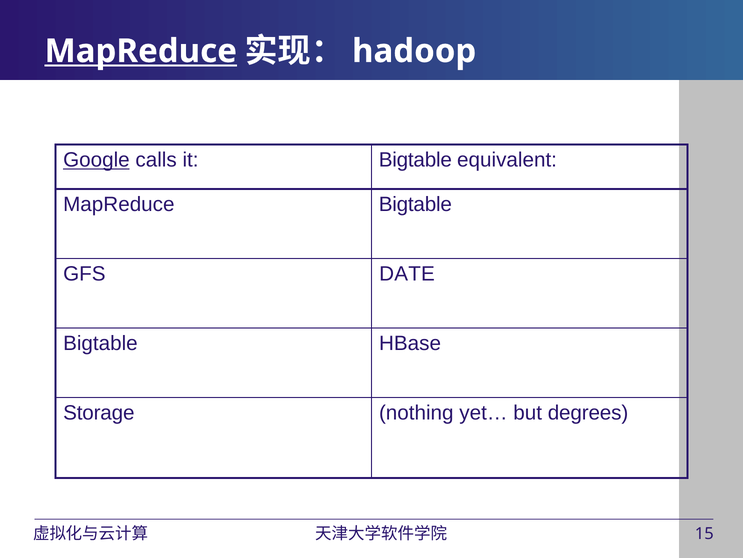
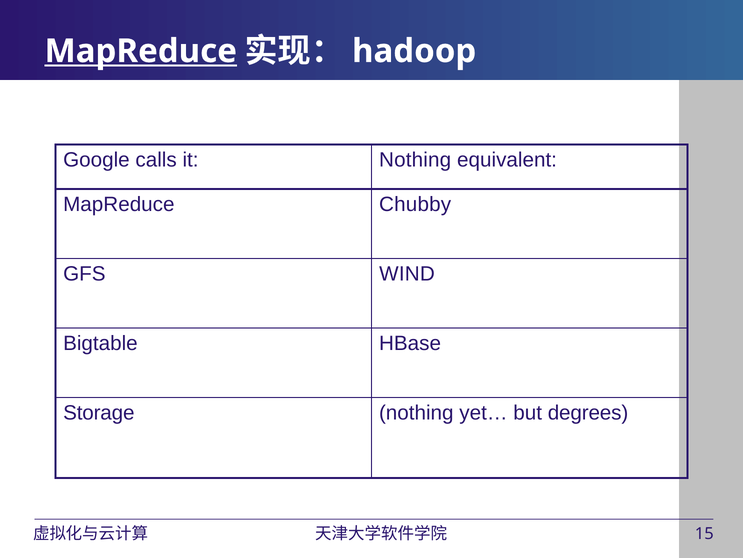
Google underline: present -> none (96, 160)
it Bigtable: Bigtable -> Nothing (415, 160)
MapReduce Bigtable: Bigtable -> Chubby (415, 204)
DATE: DATE -> WIND (407, 274)
